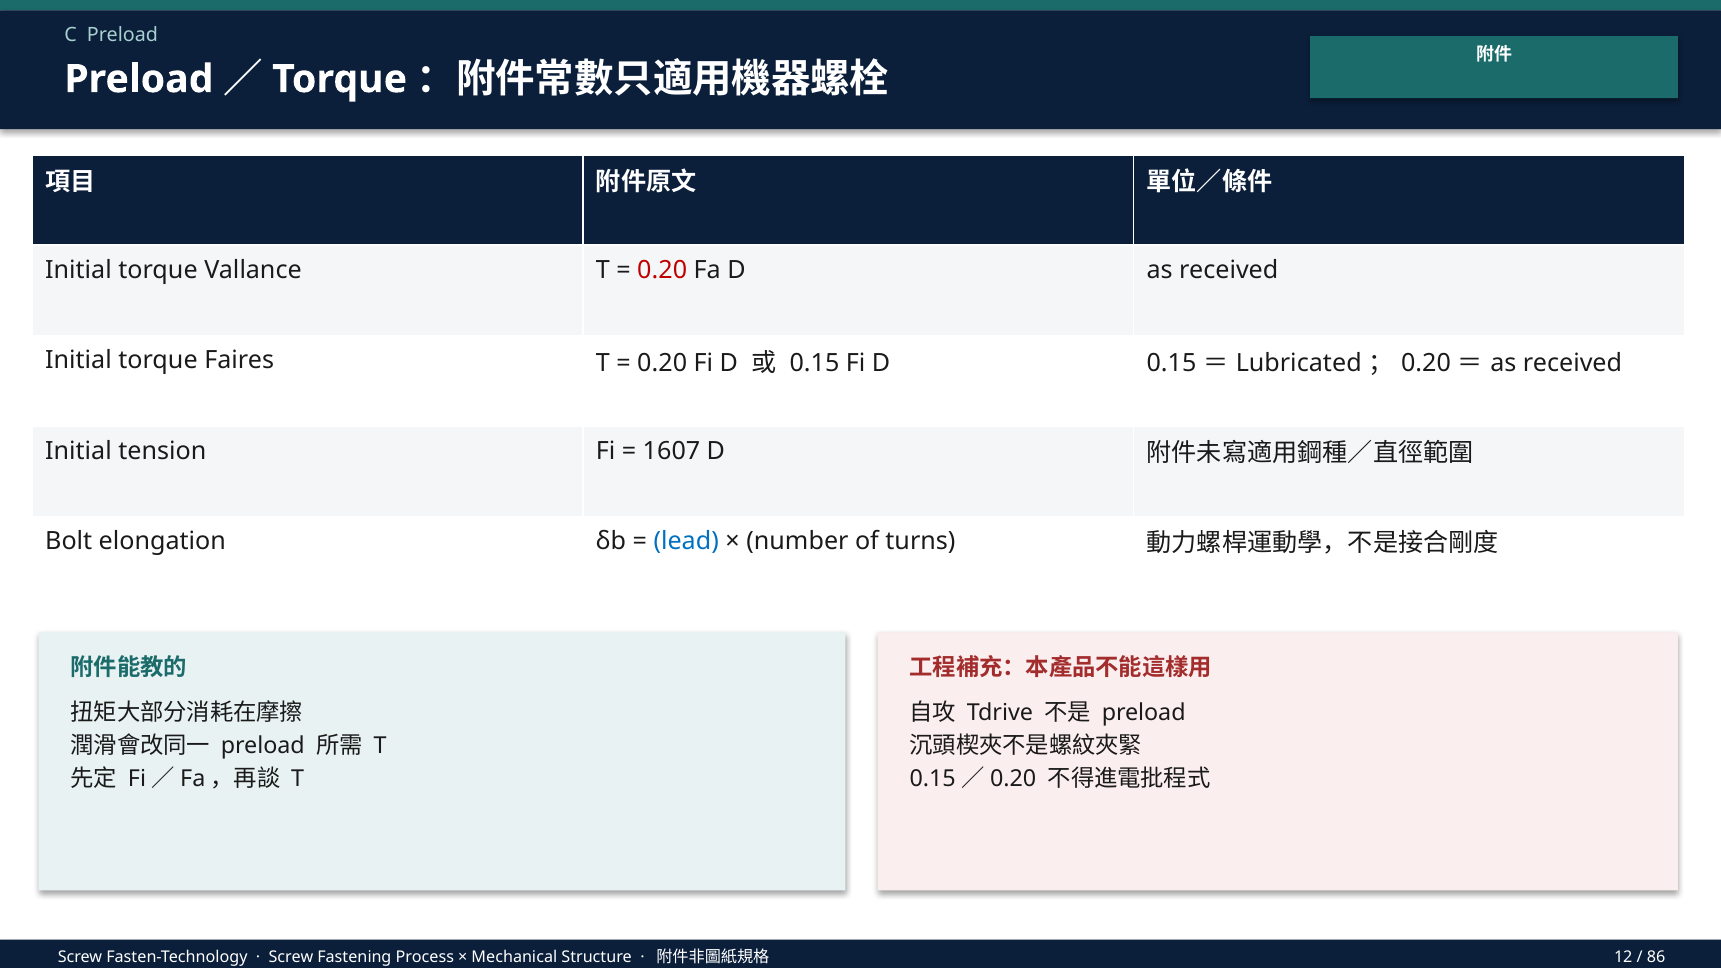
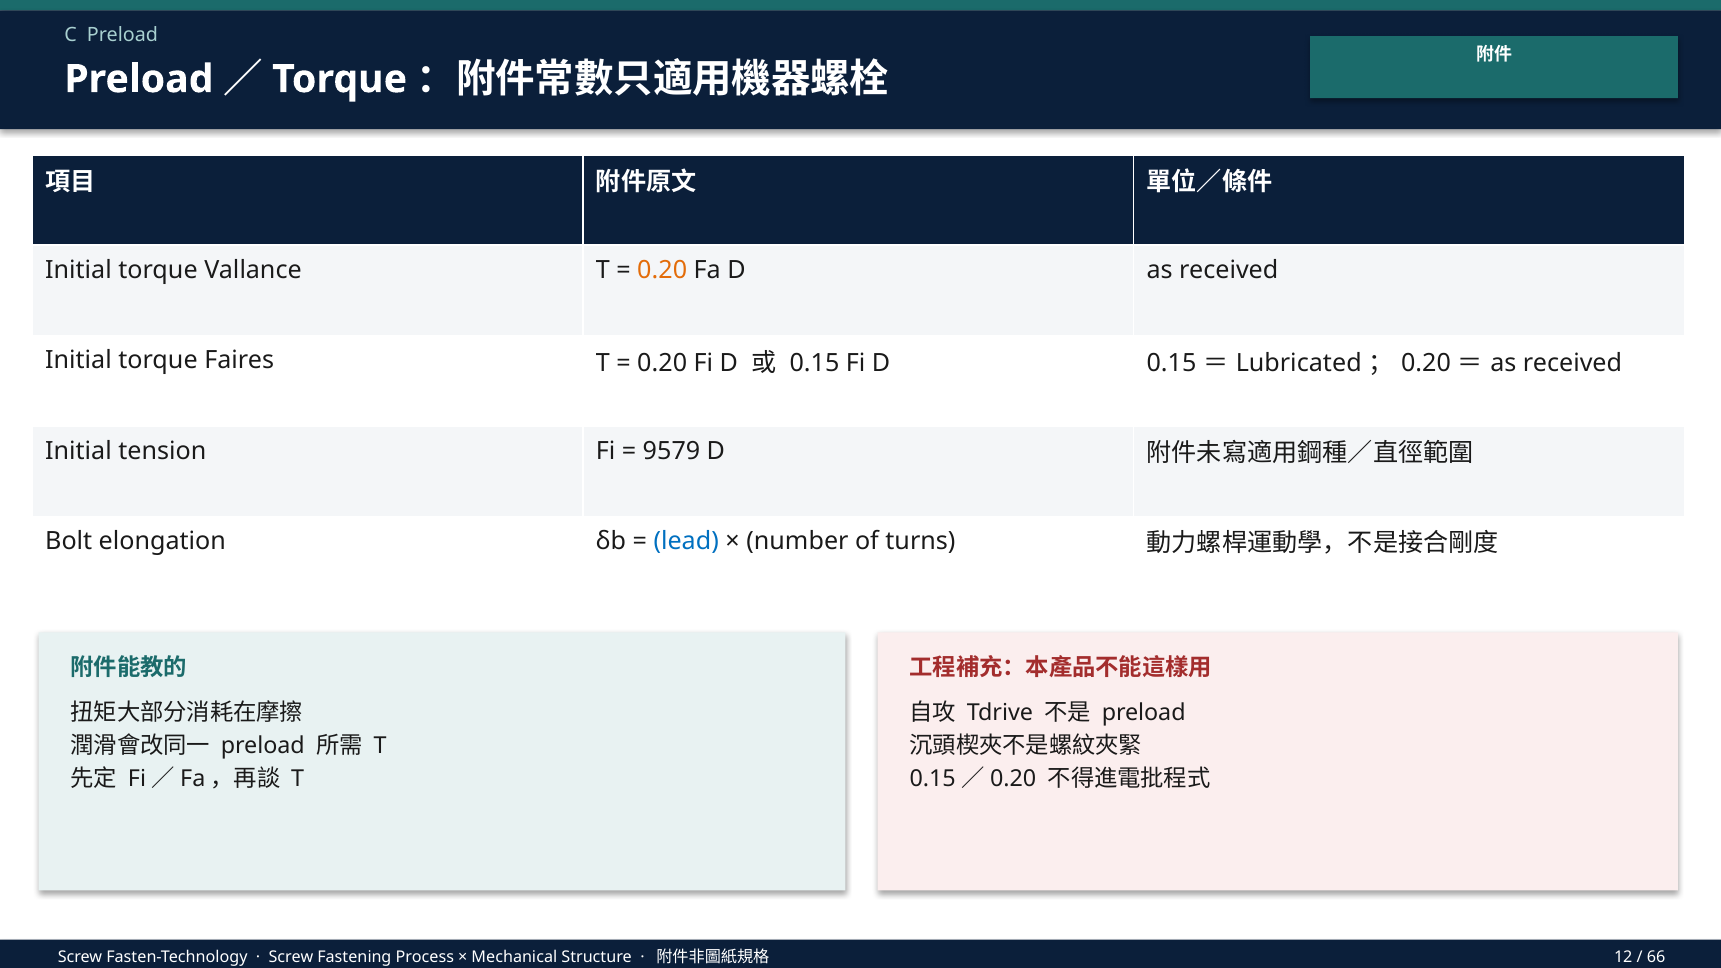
0.20 colour: red -> orange (662, 270)
1607: 1607 -> 9579 (671, 451)
86: 86 -> 66 (1656, 957)
